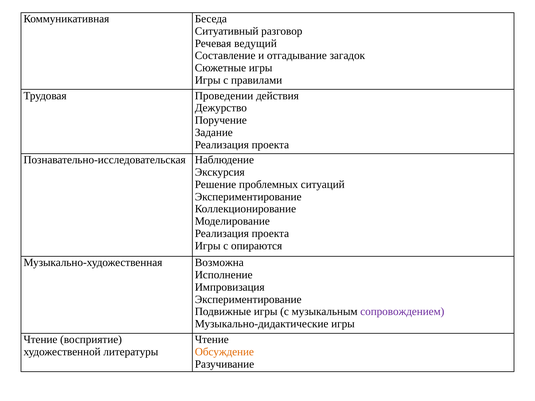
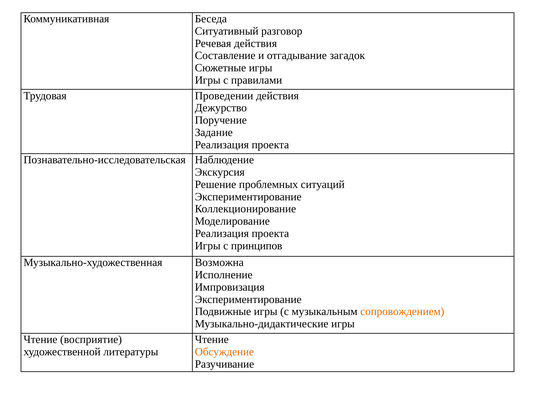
Речевая ведущий: ведущий -> действия (256, 43)
опираются: опираются -> принципов (257, 246)
сопровождением colour: purple -> orange (402, 312)
